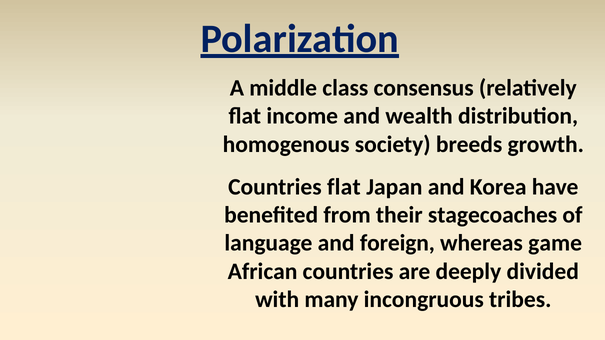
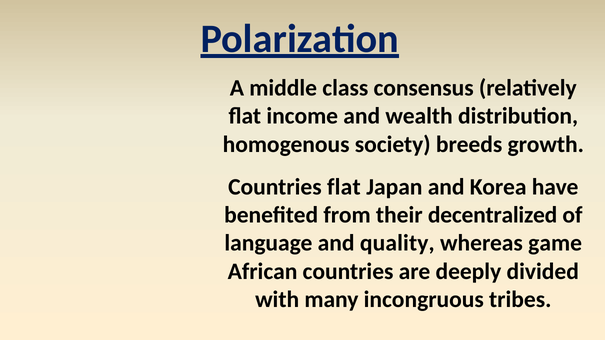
stagecoaches: stagecoaches -> decentralized (493, 215)
foreign: foreign -> quality (397, 243)
